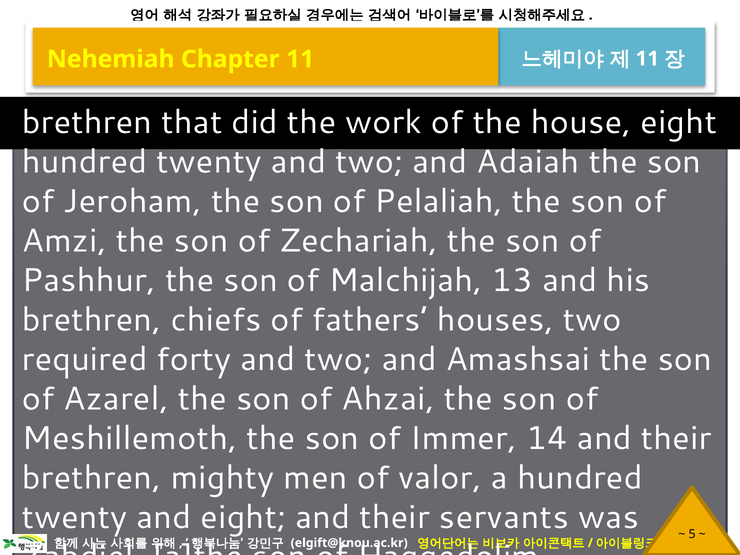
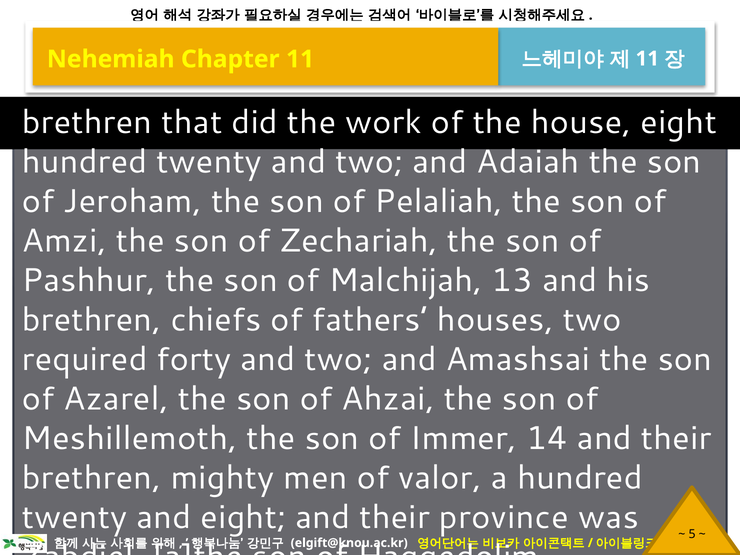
servants: servants -> province (504, 517)
